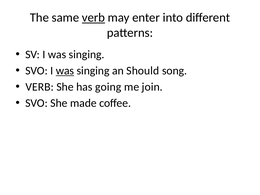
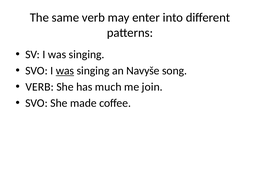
verb underline: present -> none (93, 18)
Should: Should -> Navyše (143, 71)
going: going -> much (108, 87)
